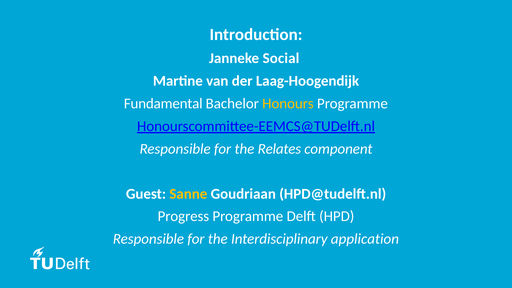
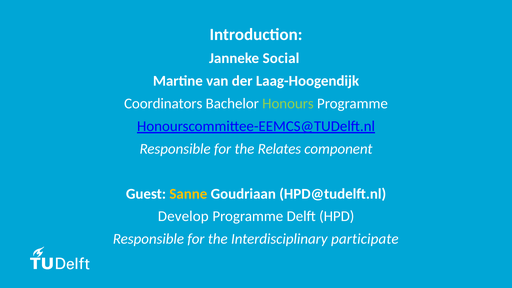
Fundamental: Fundamental -> Coordinators (163, 103)
Honours colour: yellow -> light green (288, 103)
Progress: Progress -> Develop (183, 216)
application: application -> participate (365, 239)
